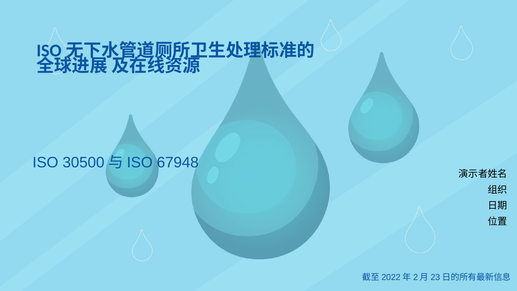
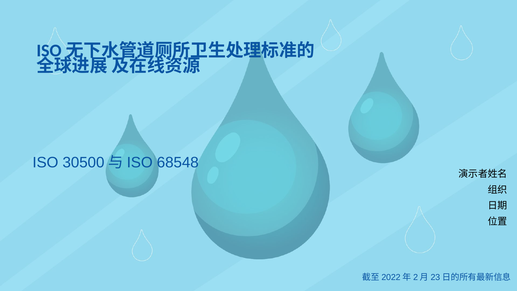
67948: 67948 -> 68548 (178, 162)
